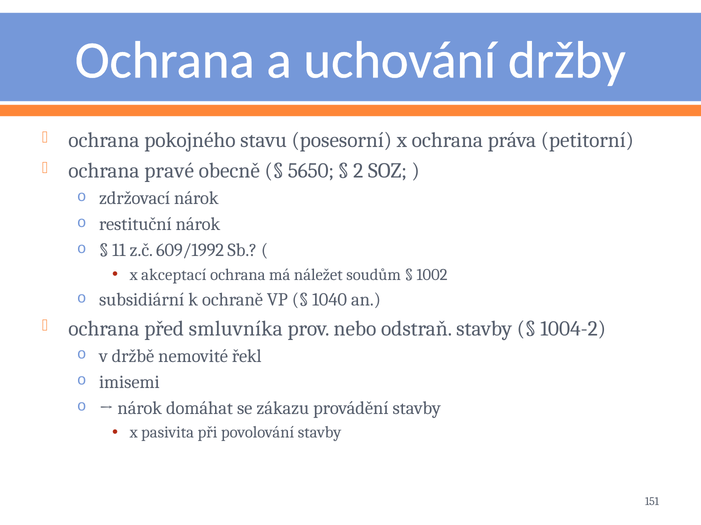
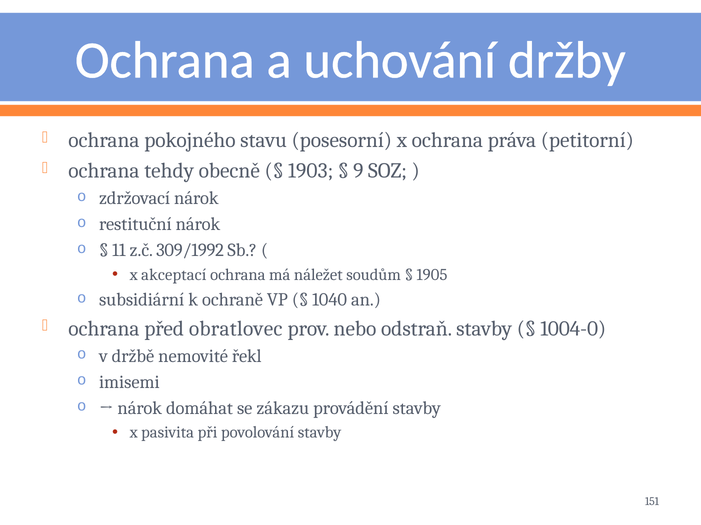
pravé: pravé -> tehdy (169, 171)
5650: 5650 -> 1903 (311, 171)
2: 2 -> 9 (358, 171)
609/1992: 609/1992 -> 309/1992 (190, 251)
1002: 1002 -> 1905 (432, 275)
smluvníka: smluvníka -> obratlovec (236, 329)
1004-2: 1004-2 -> 1004-0 (573, 329)
